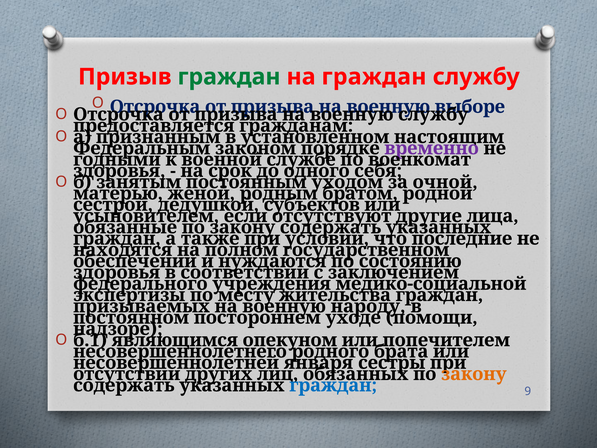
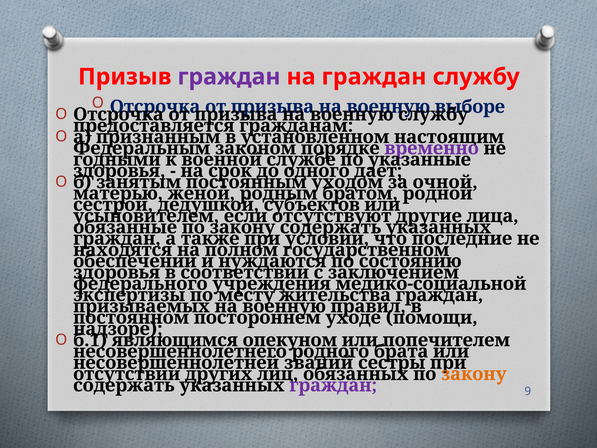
граждан colour: green -> purple (229, 77)
военкомат: военкомат -> указанные (420, 159)
себя: себя -> дает (378, 171)
народу: народу -> правил (368, 306)
января: января -> званий (319, 363)
граждан colour: blue -> purple (333, 385)
